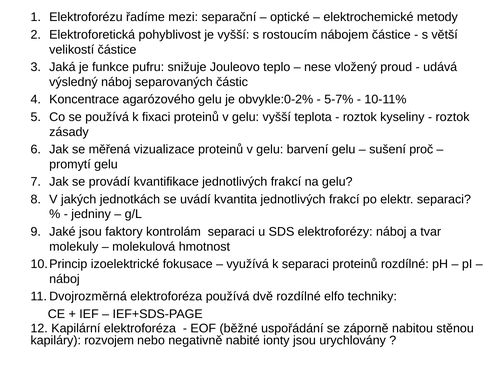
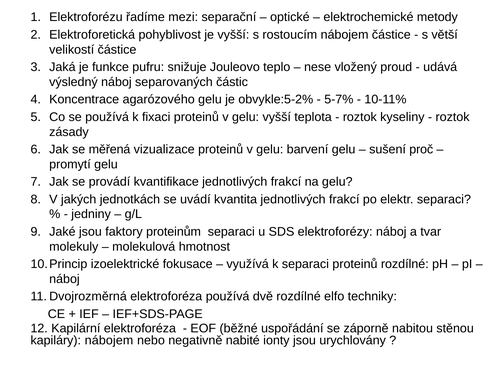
obvykle:0-2%: obvykle:0-2% -> obvykle:5-2% (276, 100)
kontrolám: kontrolám -> proteinům (174, 232)
kapiláry rozvojem: rozvojem -> nábojem (109, 341)
